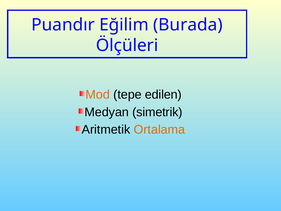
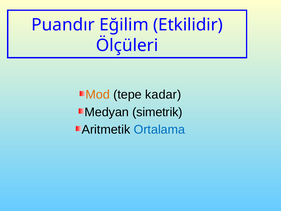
Burada: Burada -> Etkilidir (188, 25)
edilen: edilen -> kadar (163, 94)
Ortalama colour: orange -> blue (159, 129)
